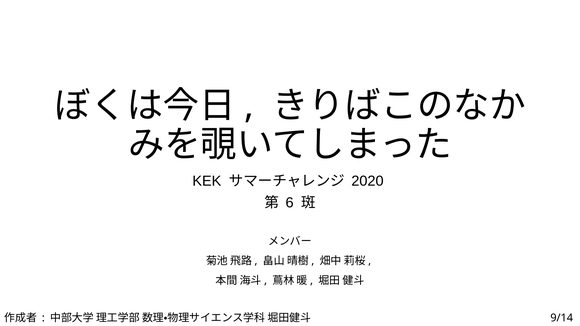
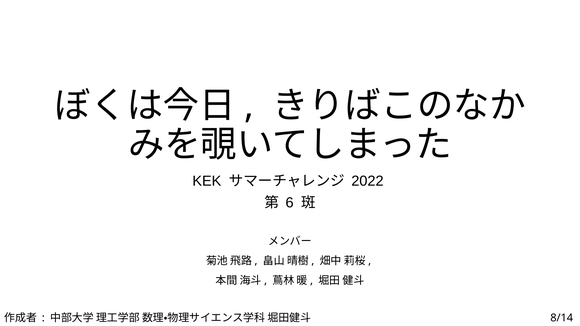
2020: 2020 -> 2022 (367, 181)
9/14: 9/14 -> 8/14 (562, 318)
